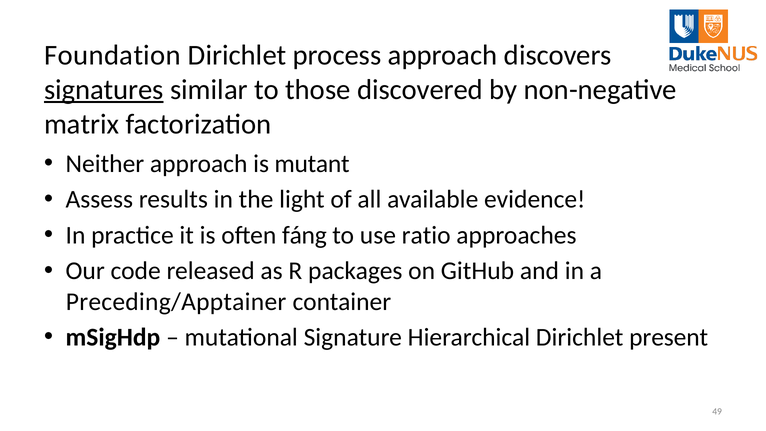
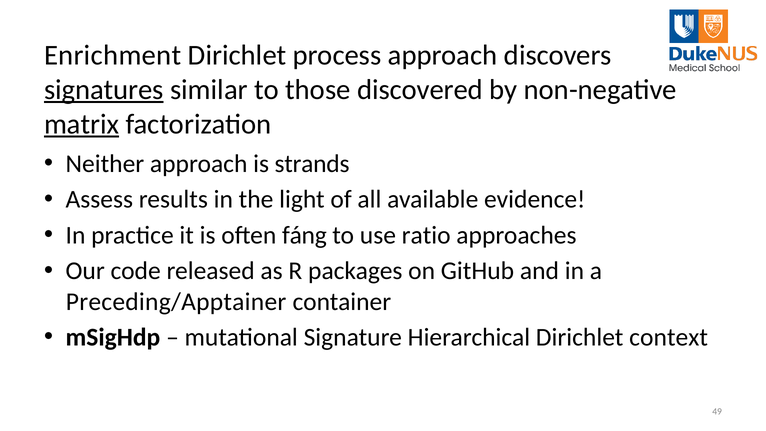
Foundation: Foundation -> Enrichment (113, 55)
matrix underline: none -> present (82, 124)
mutant: mutant -> strands (312, 164)
present: present -> context (669, 337)
